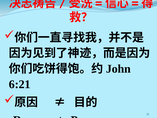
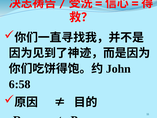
6:21: 6:21 -> 6:58 (20, 84)
